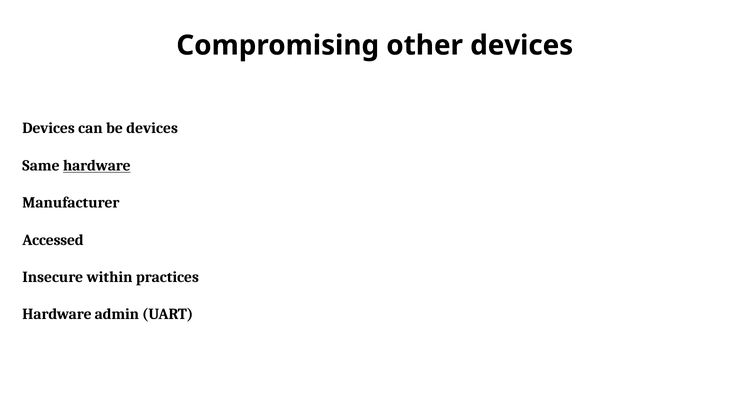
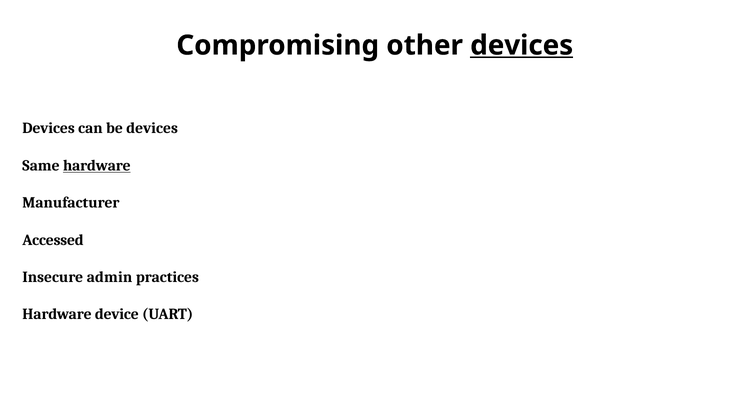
devices underline: none -> present (522, 45)
within: within -> admin (110, 277)
admin: admin -> device (117, 314)
